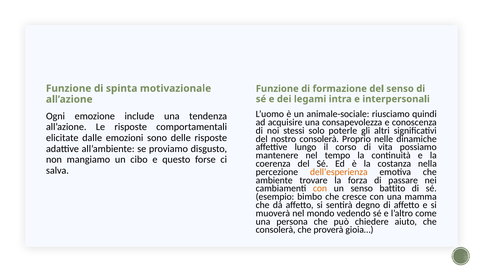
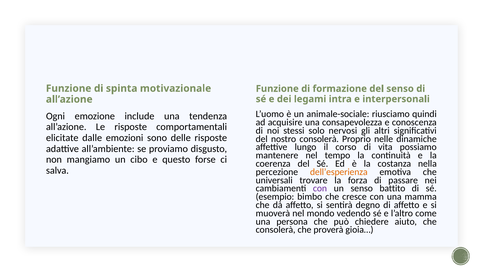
poterle: poterle -> nervosi (343, 130)
ambiente: ambiente -> universali (274, 180)
con colour: orange -> purple (320, 188)
